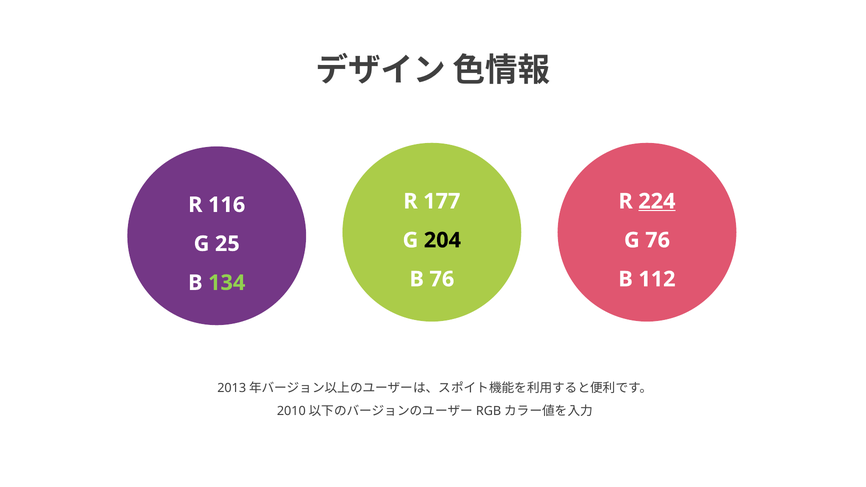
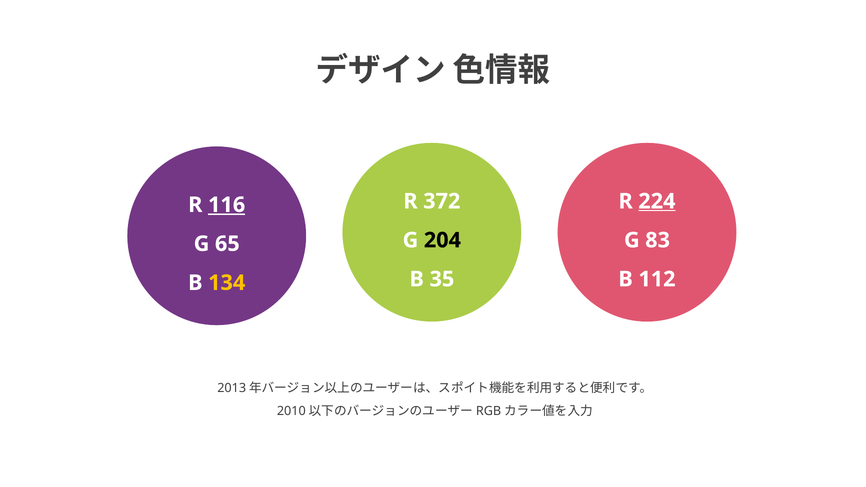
177: 177 -> 372 (442, 201)
116 underline: none -> present (227, 205)
G 76: 76 -> 83 (658, 240)
25: 25 -> 65 (227, 244)
B 76: 76 -> 35 (442, 279)
134 colour: light green -> yellow (227, 283)
